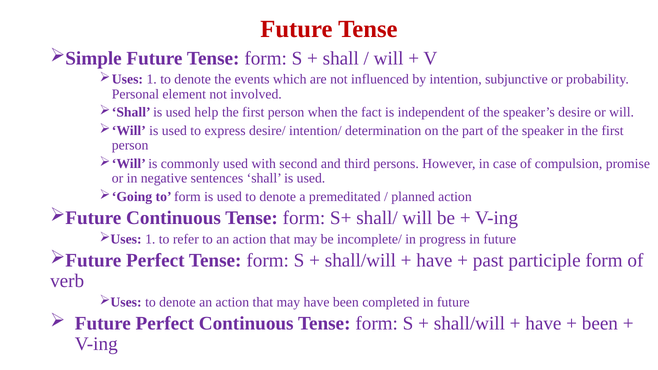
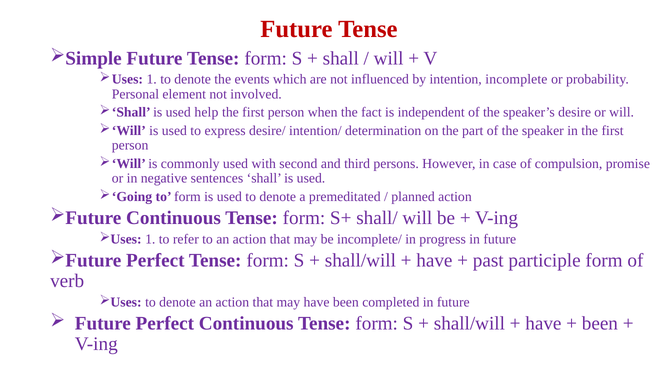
subjunctive: subjunctive -> incomplete (516, 79)
